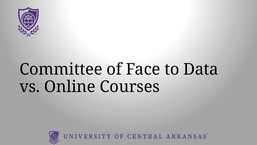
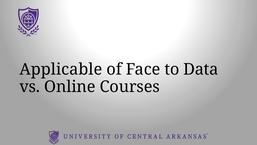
Committee: Committee -> Applicable (61, 69)
